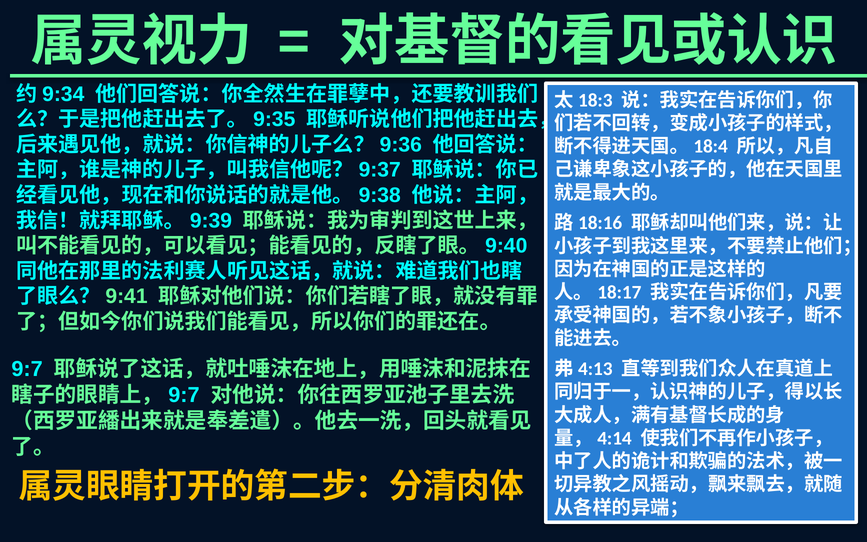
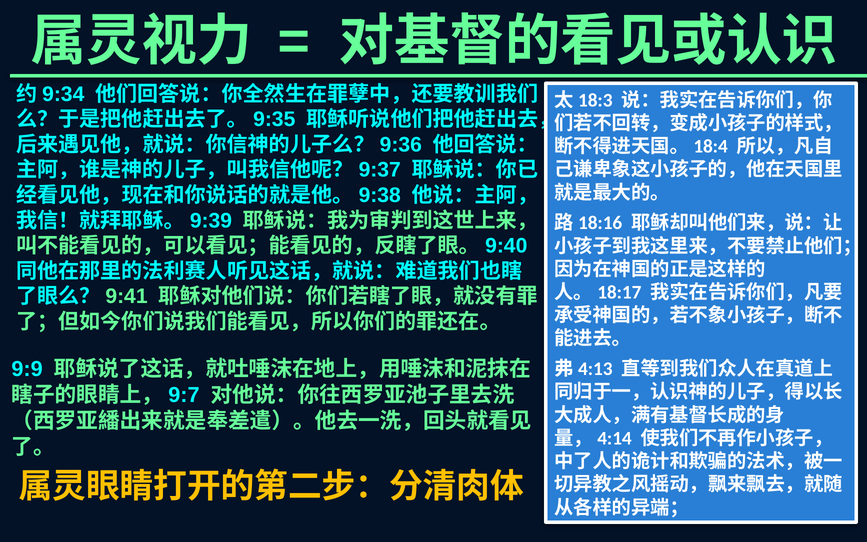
9:7: 9:7 -> 9:9 (27, 369)
